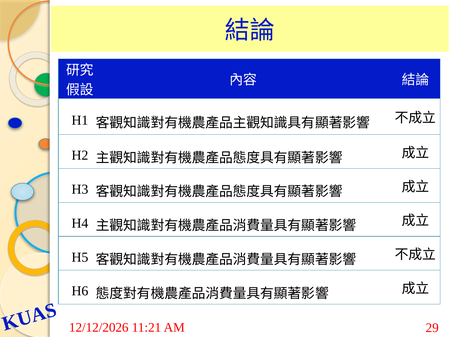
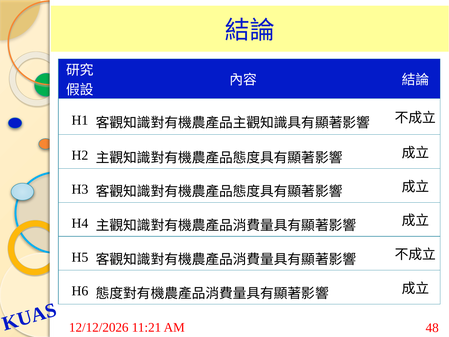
29: 29 -> 48 (432, 328)
